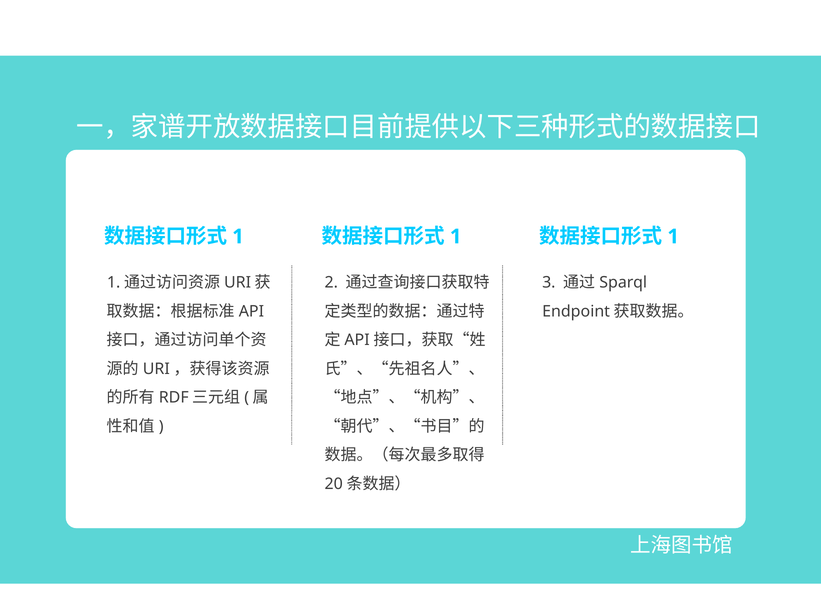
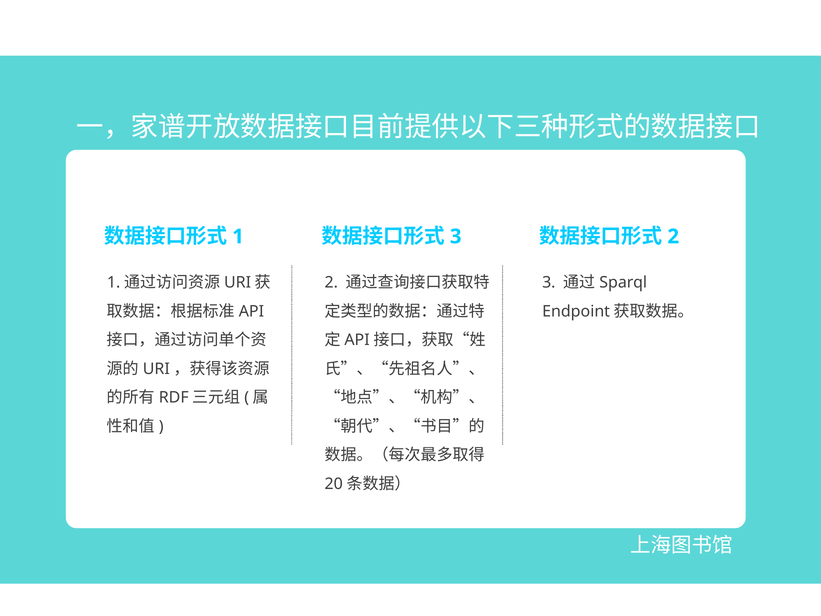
1: 1 -> 3 (456, 236)
1: 1 -> 2 (673, 236)
